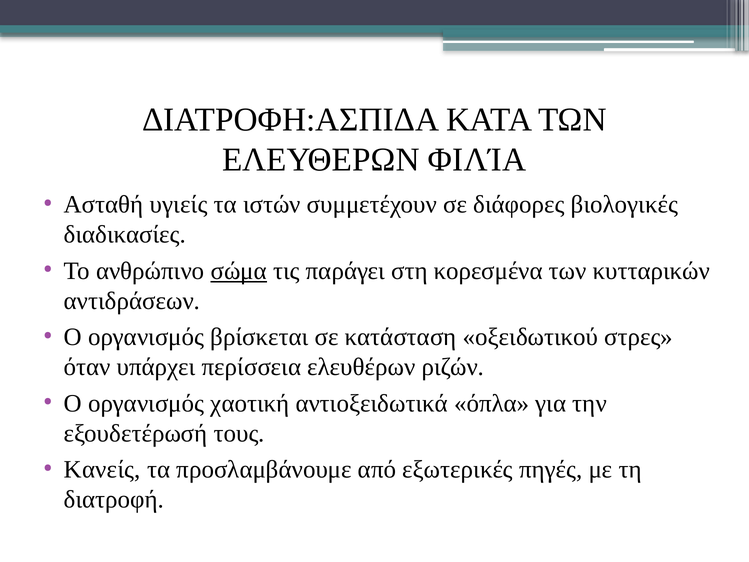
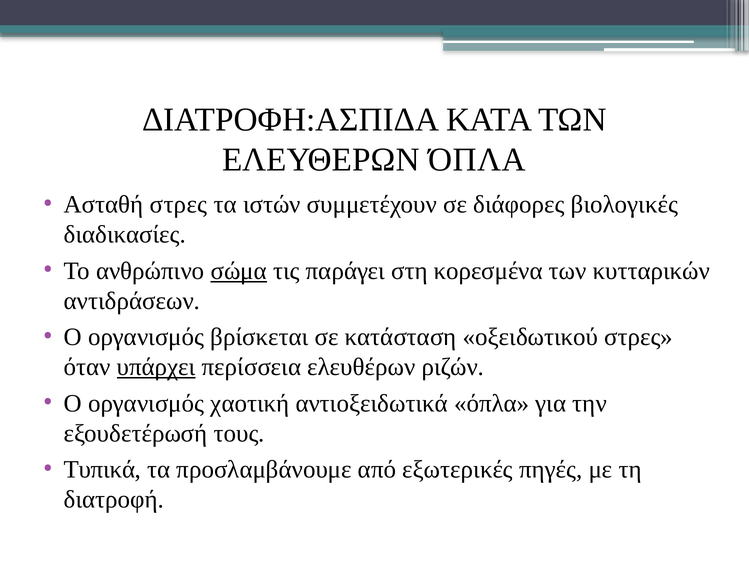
ΕΛΕΥΘΕΡΩΝ ΦΙΛΊΑ: ΦΙΛΊΑ -> ΌΠΛΑ (477, 160)
Ασταθή υγιείς: υγιείς -> στρες (178, 205)
υπάρχει underline: none -> present (156, 367)
Κανείς: Κανείς -> Τυπικά (103, 469)
